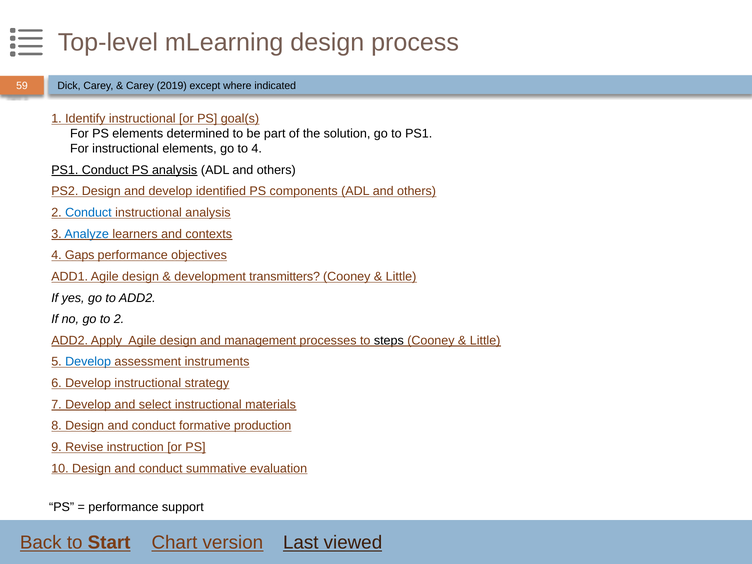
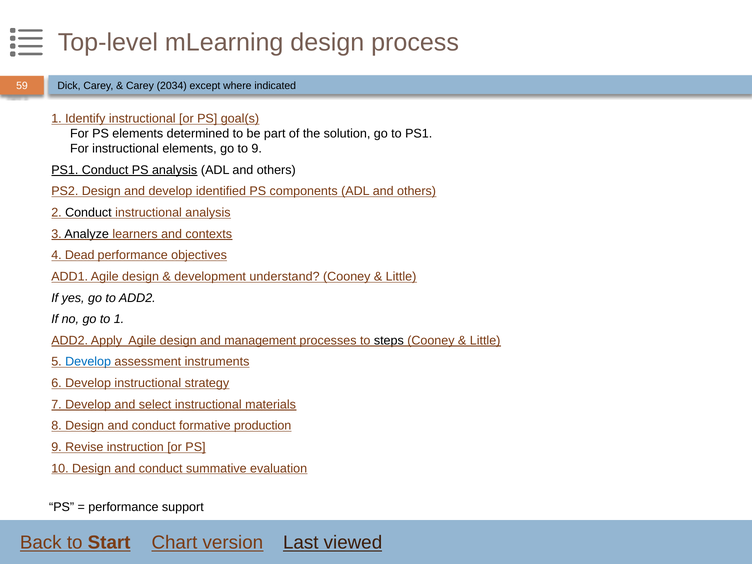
2019: 2019 -> 2034 (172, 86)
to 4: 4 -> 9 (257, 149)
Conduct colour: blue -> black (88, 213)
Analyze colour: blue -> black (87, 234)
Gaps: Gaps -> Dead (80, 255)
transmitters: transmitters -> understand (285, 277)
to 2: 2 -> 1 (119, 319)
